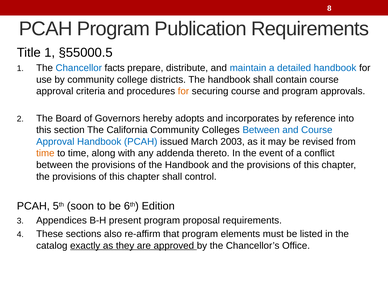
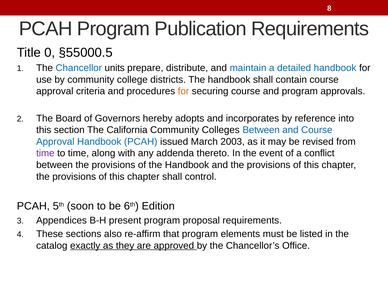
Title 1: 1 -> 0 (50, 53)
facts: facts -> units (115, 68)
time colour: orange -> purple (45, 153)
